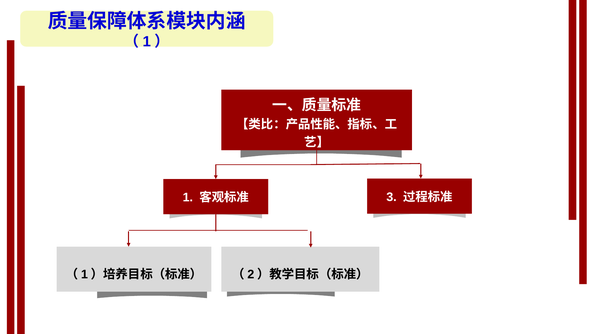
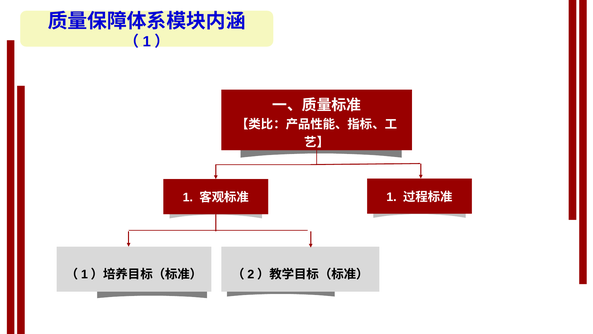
3: 3 -> 1 (392, 197)
